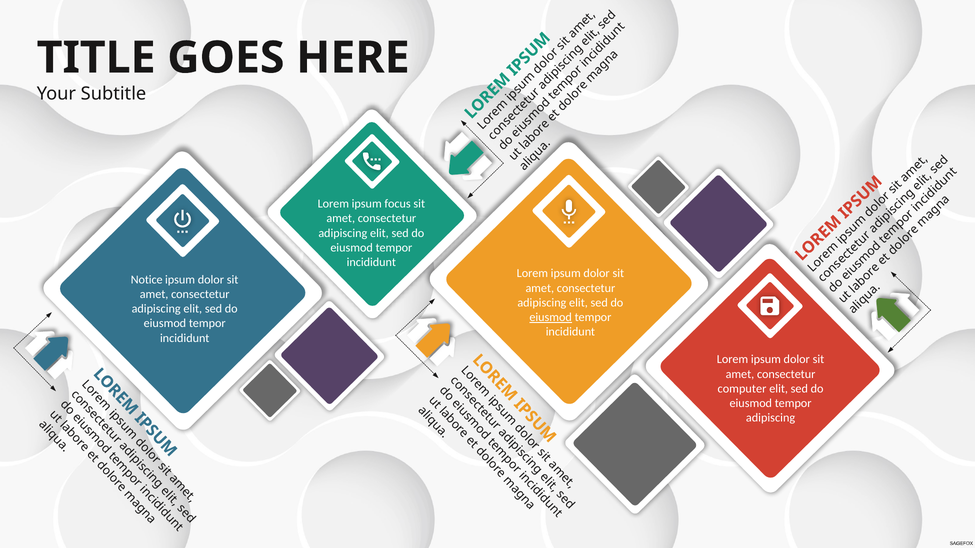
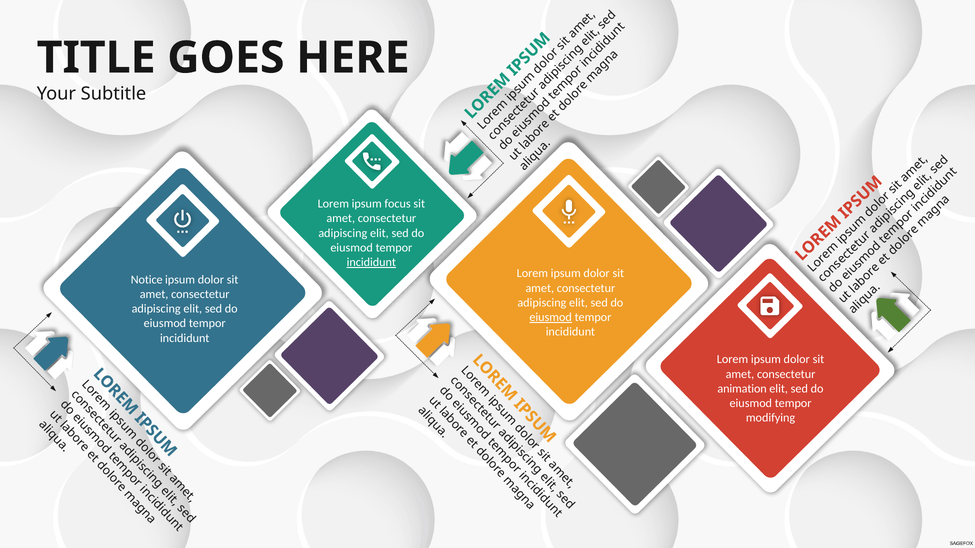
incididunt underline: none -> present (371, 263)
computer: computer -> animation (742, 389)
adipiscing: adipiscing -> modifying (771, 418)
